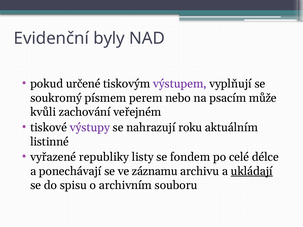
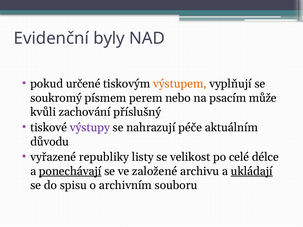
výstupem colour: purple -> orange (180, 84)
veřejném: veřejném -> příslušný (137, 112)
roku: roku -> péče (190, 128)
listinné: listinné -> důvodu (50, 142)
fondem: fondem -> velikost (190, 157)
ponechávají underline: none -> present (70, 171)
záznamu: záznamu -> založené (155, 171)
